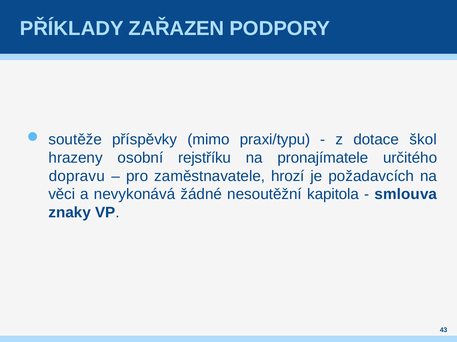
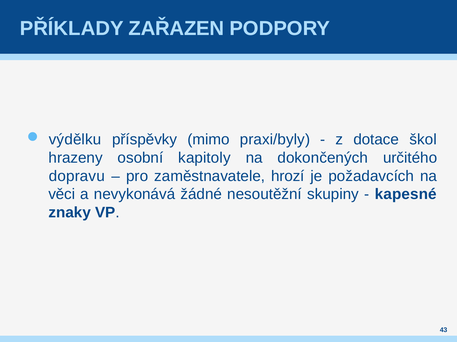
soutěže: soutěže -> výdělku (75, 140)
praxi/typu: praxi/typu -> praxi/byly (275, 140)
rejstříku: rejstříku -> kapitoly (204, 158)
pronajímatele: pronajímatele -> dokončených (323, 158)
kapitola: kapitola -> skupiny (333, 195)
smlouva: smlouva -> kapesné (406, 195)
